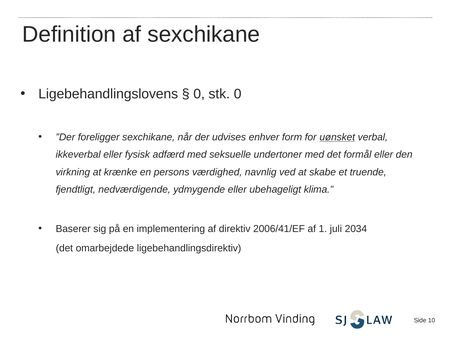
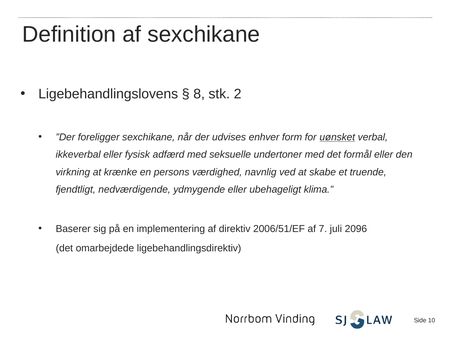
0: 0 -> 8 (199, 94)
stk 0: 0 -> 2 (238, 94)
2006/41/EF: 2006/41/EF -> 2006/51/EF (279, 229)
1: 1 -> 7 (323, 229)
2034: 2034 -> 2096 (356, 229)
